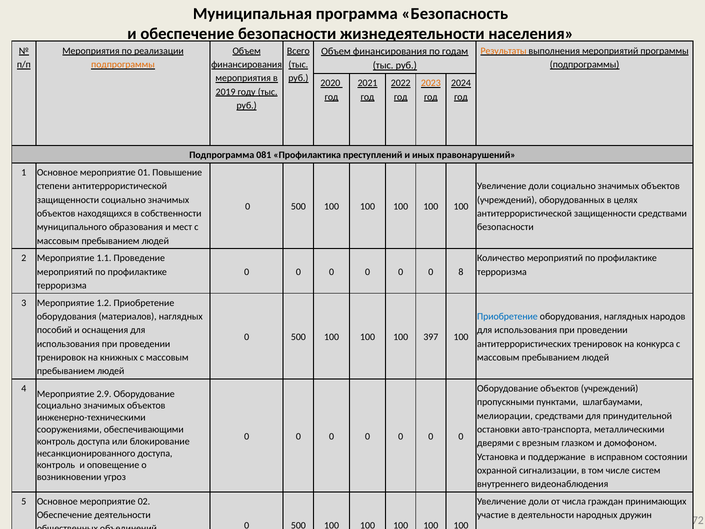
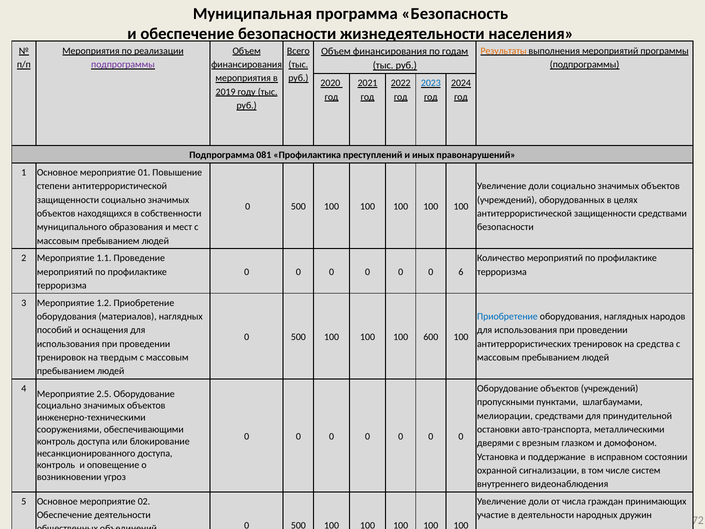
подпрограммы colour: orange -> purple (123, 64)
2023 colour: orange -> blue (431, 83)
8: 8 -> 6 (461, 272)
397: 397 -> 600 (431, 337)
конкурса: конкурса -> средства (655, 344)
книжных: книжных -> твердым (119, 357)
2.9: 2.9 -> 2.5 (104, 394)
